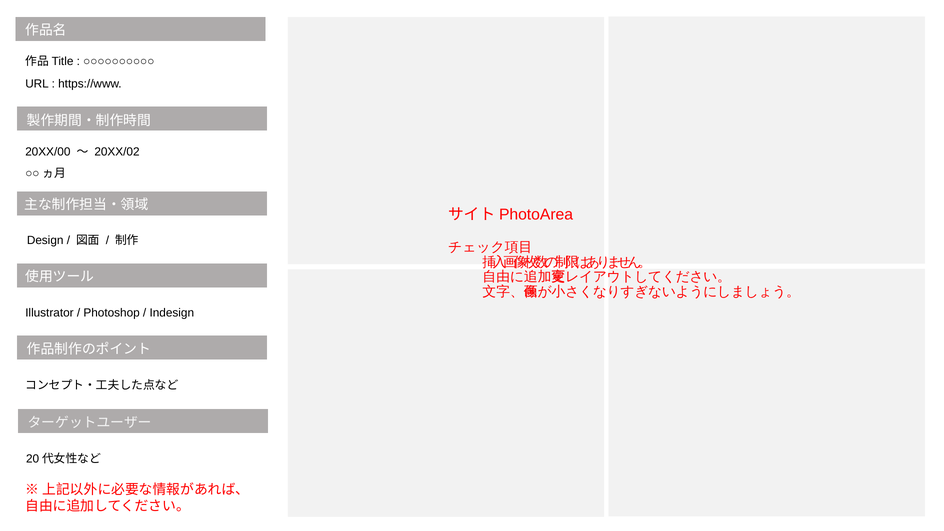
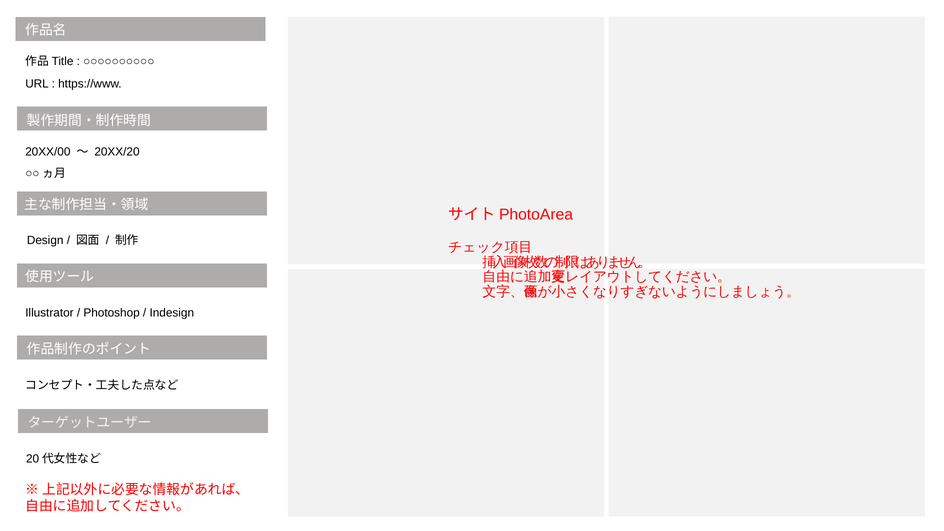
20XX/02: 20XX/02 -> 20XX/20 (117, 152)
